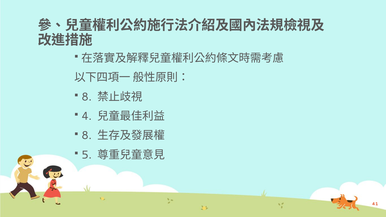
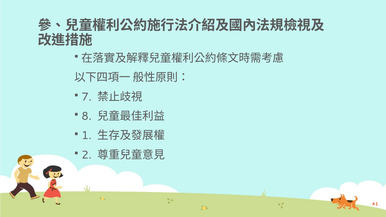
8: 8 -> 7 (87, 97)
4: 4 -> 8 (87, 116)
8: 8 -> 1 (87, 136)
5: 5 -> 2 (87, 155)
